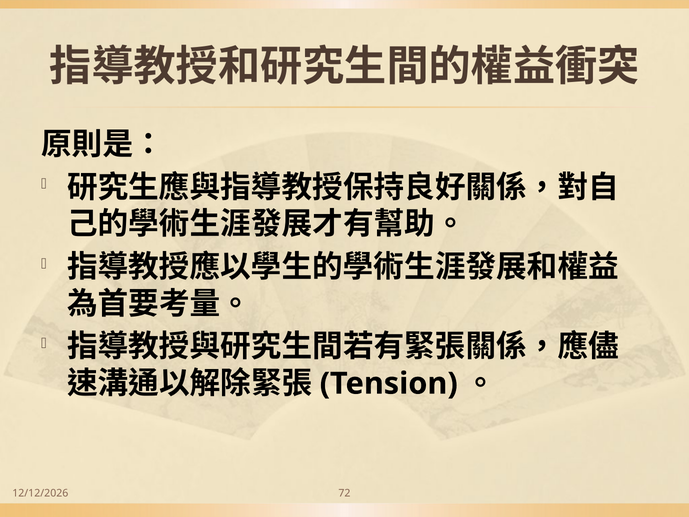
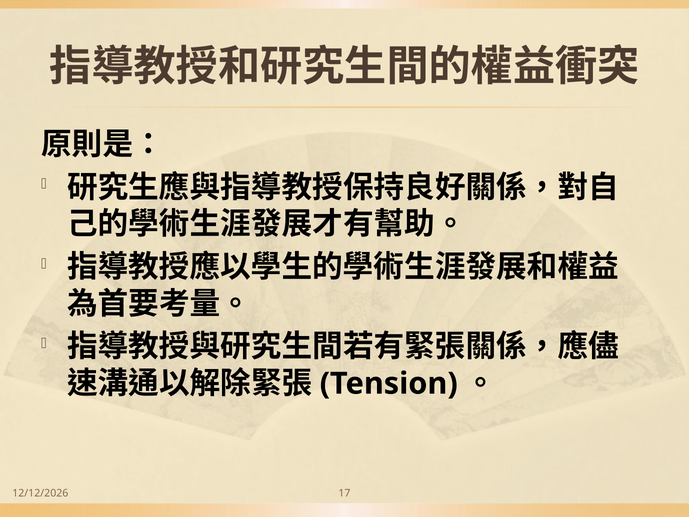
72: 72 -> 17 (344, 493)
